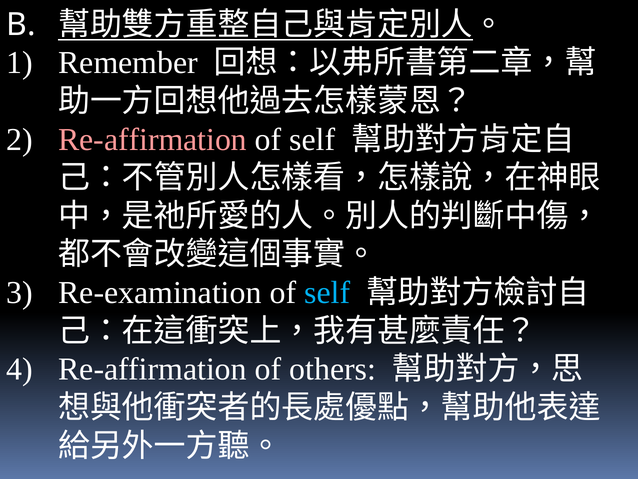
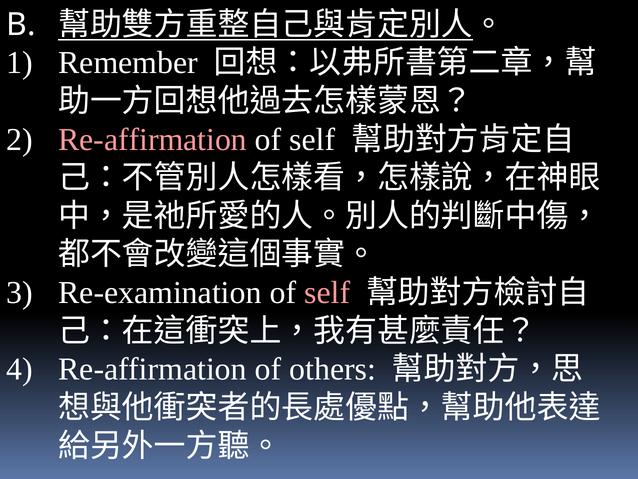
self colour: light blue -> pink (327, 292)
